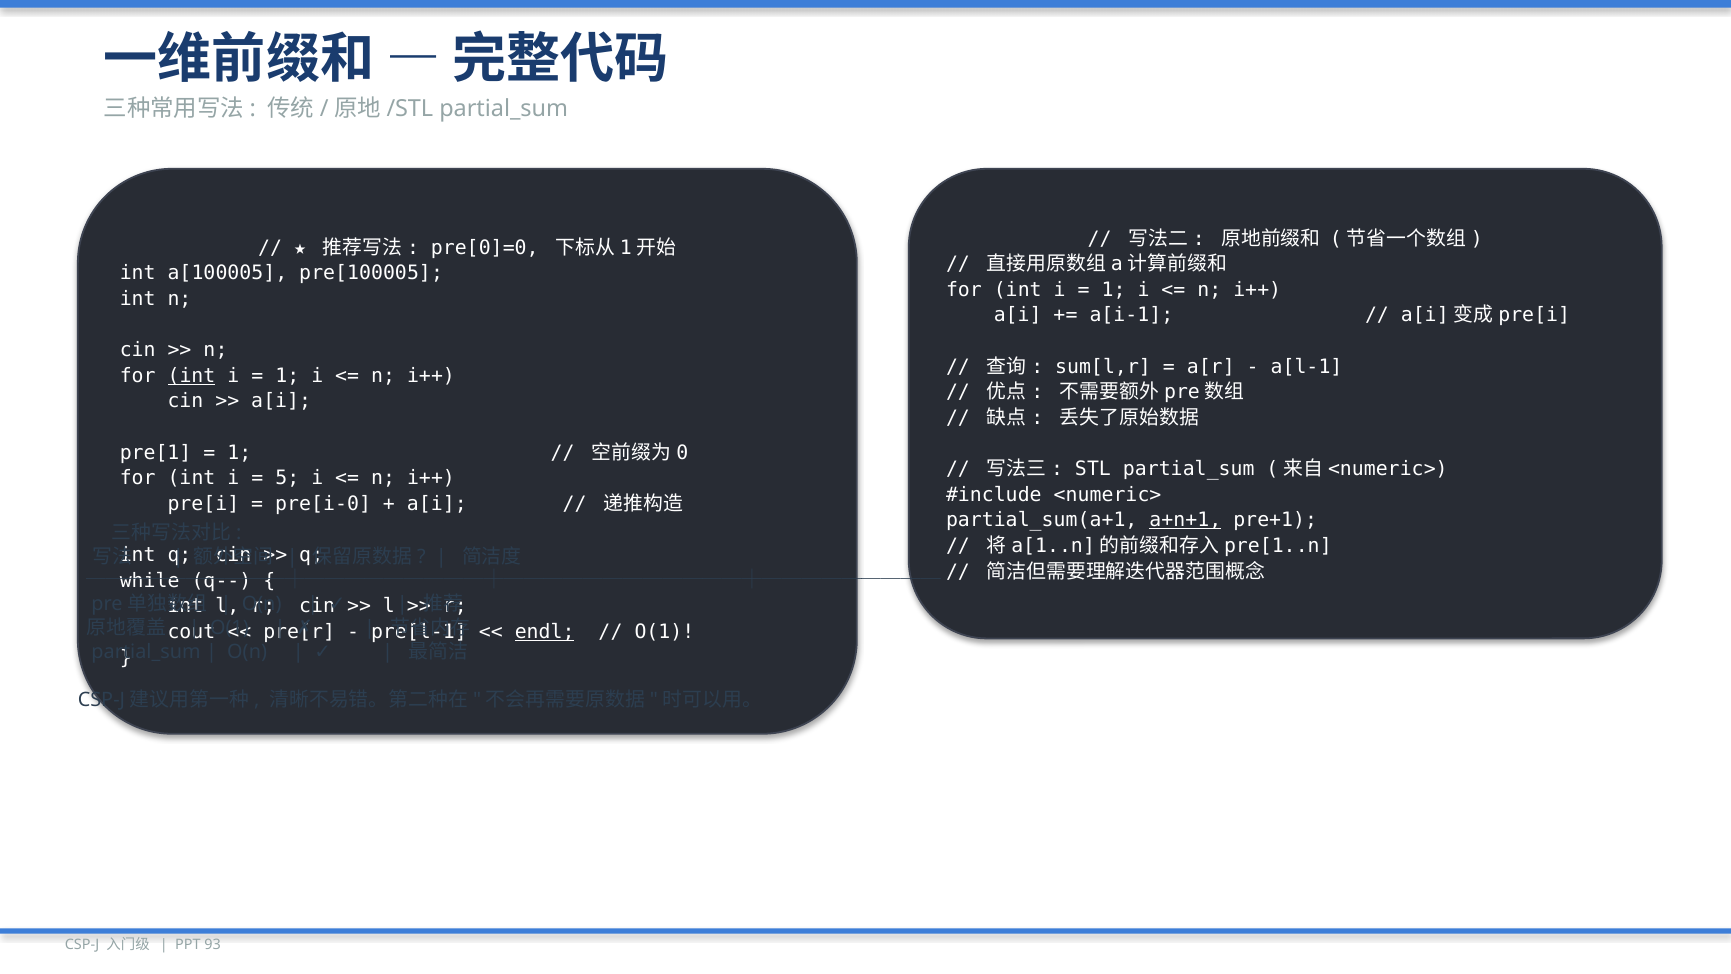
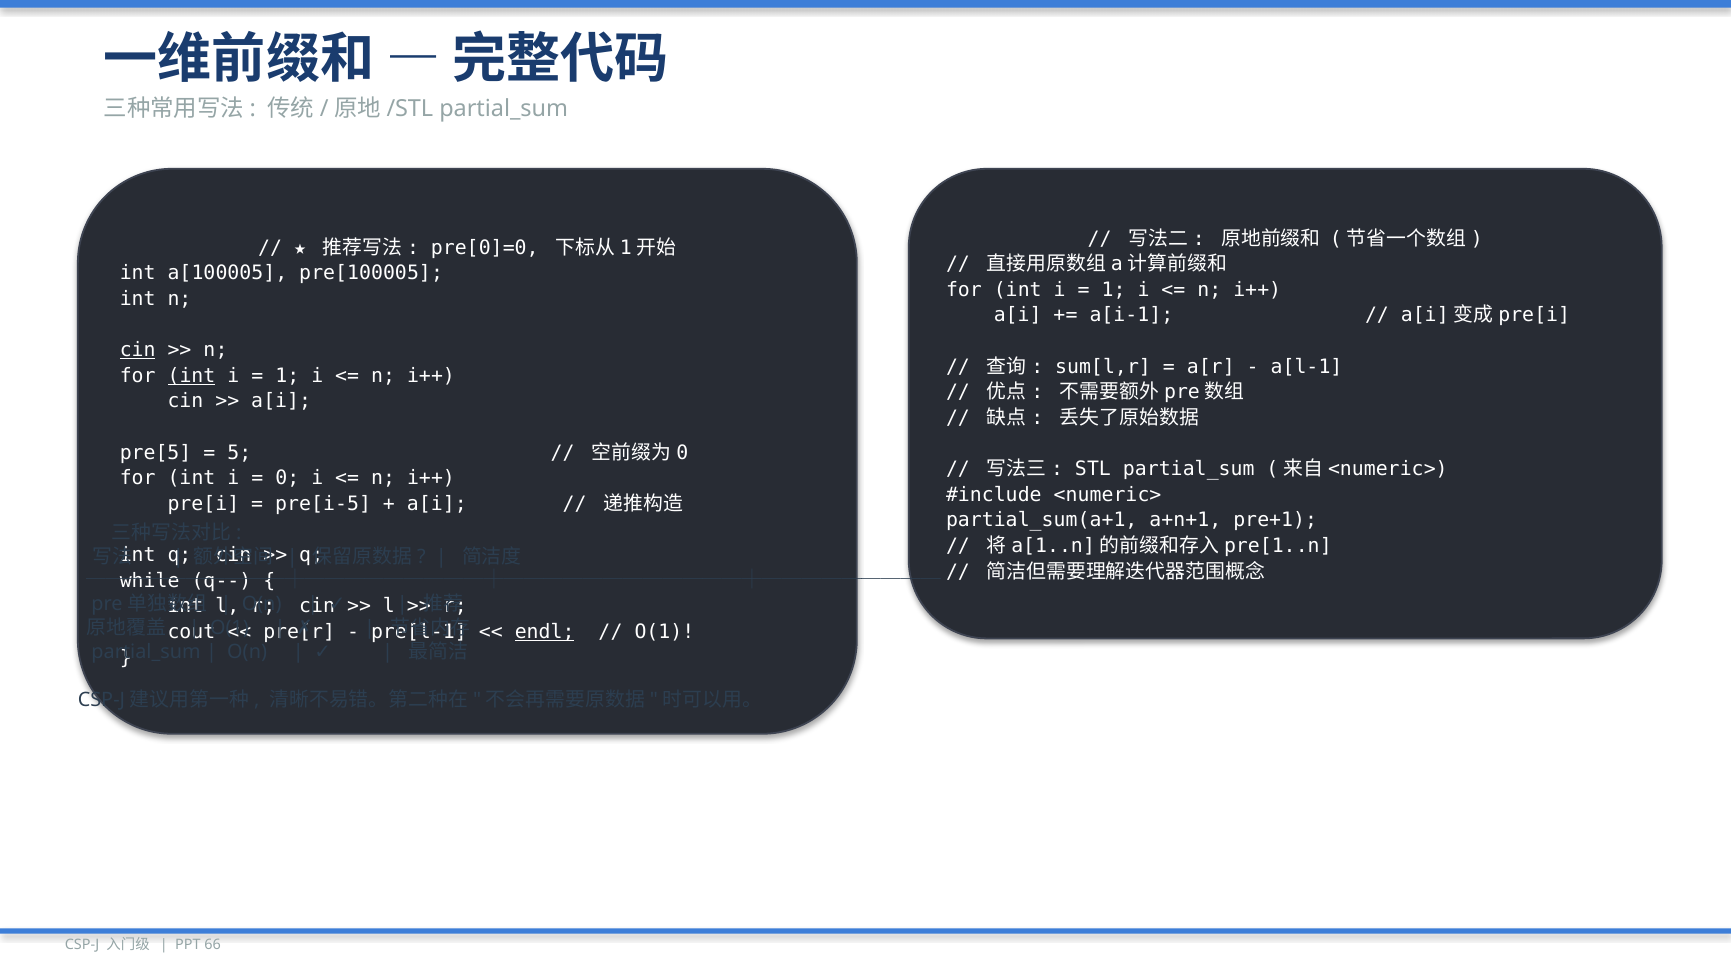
cin underline: none -> present (138, 350)
pre[1: pre[1 -> pre[5 (156, 453)
1: 1 -> 5 (239, 453)
5: 5 -> 0 (287, 478)
pre[i-0: pre[i-0 -> pre[i-5 (323, 504)
a+n+1 underline: present -> none (1185, 520)
93: 93 -> 66 (213, 944)
